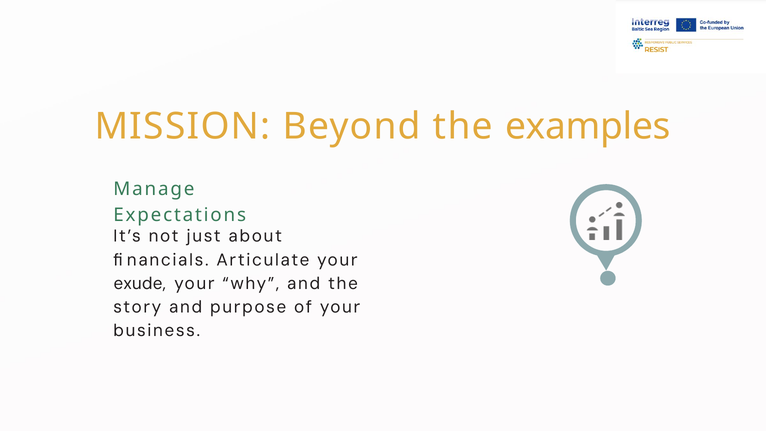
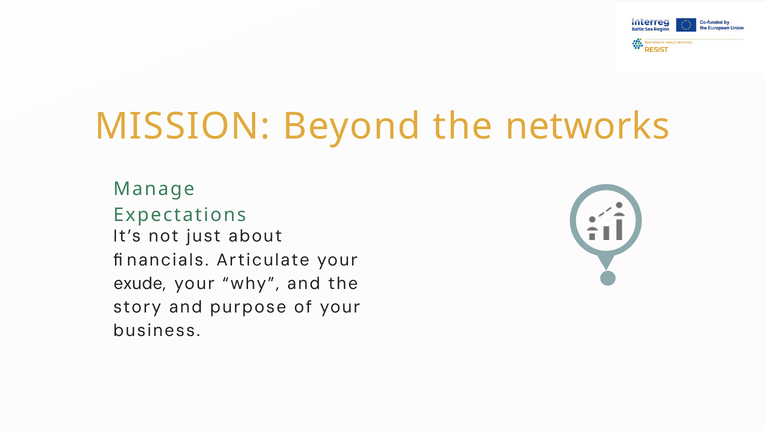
examples: examples -> networks (588, 126)
